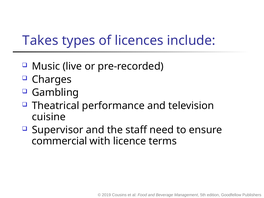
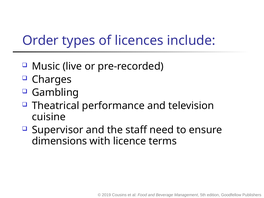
Takes: Takes -> Order (41, 41)
commercial: commercial -> dimensions (59, 141)
